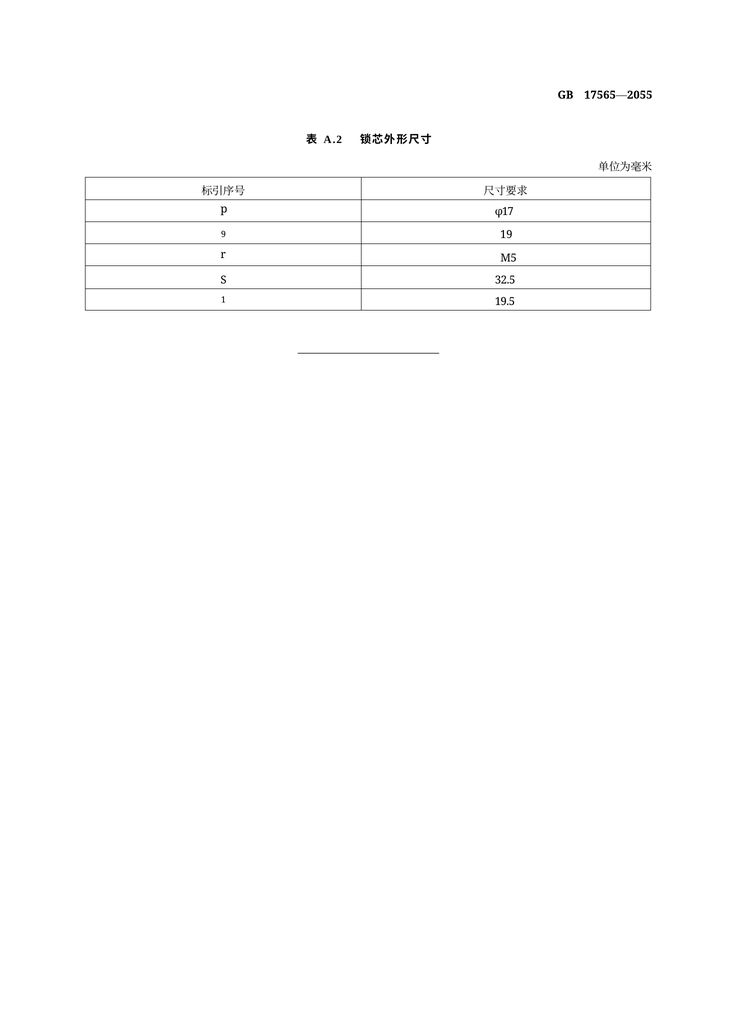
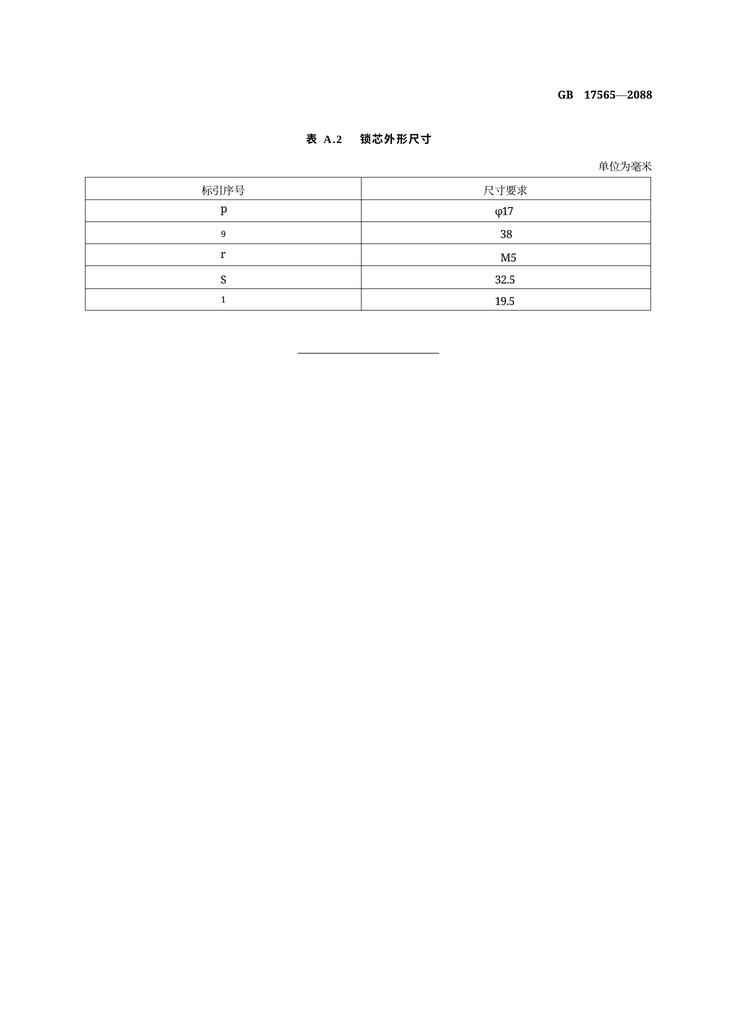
17565—2055: 17565—2055 -> 17565—2088 (618, 95)
19: 19 -> 38 (506, 235)
